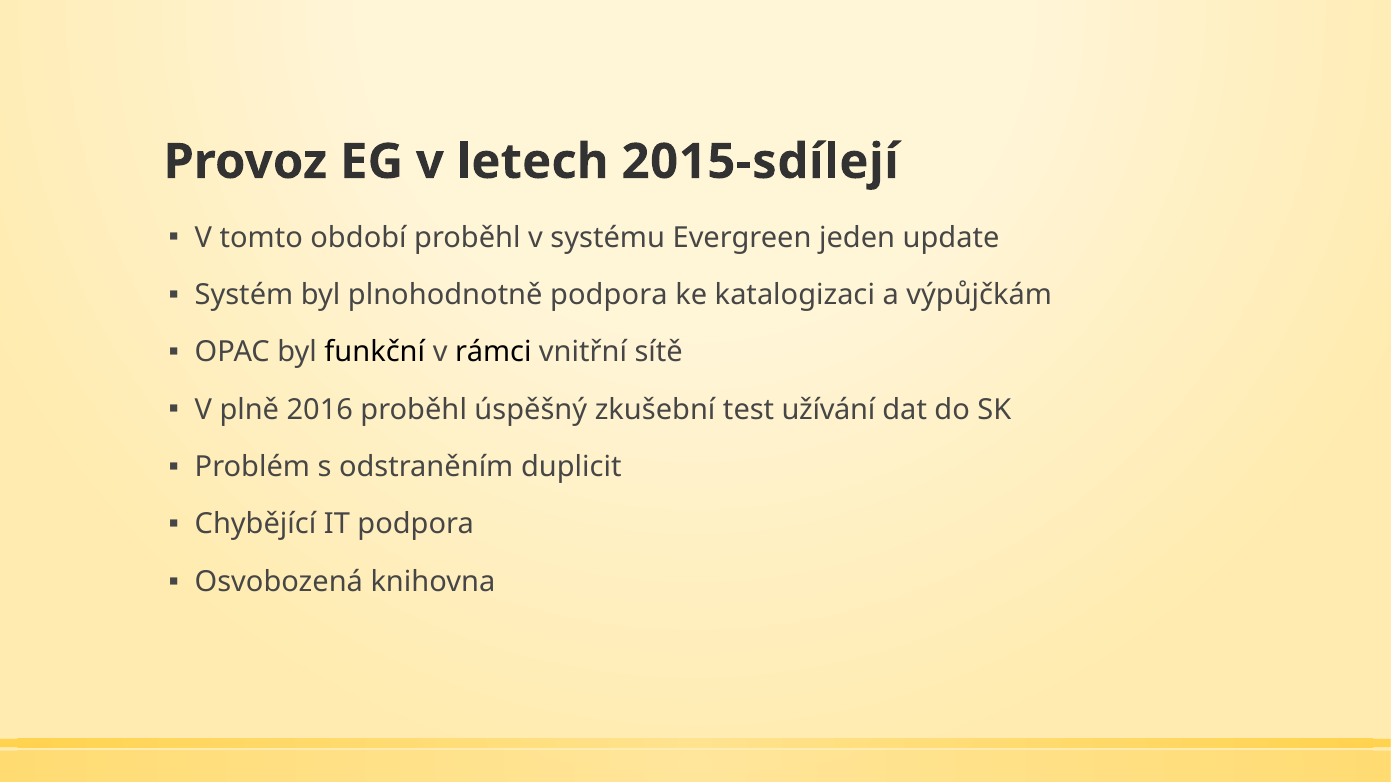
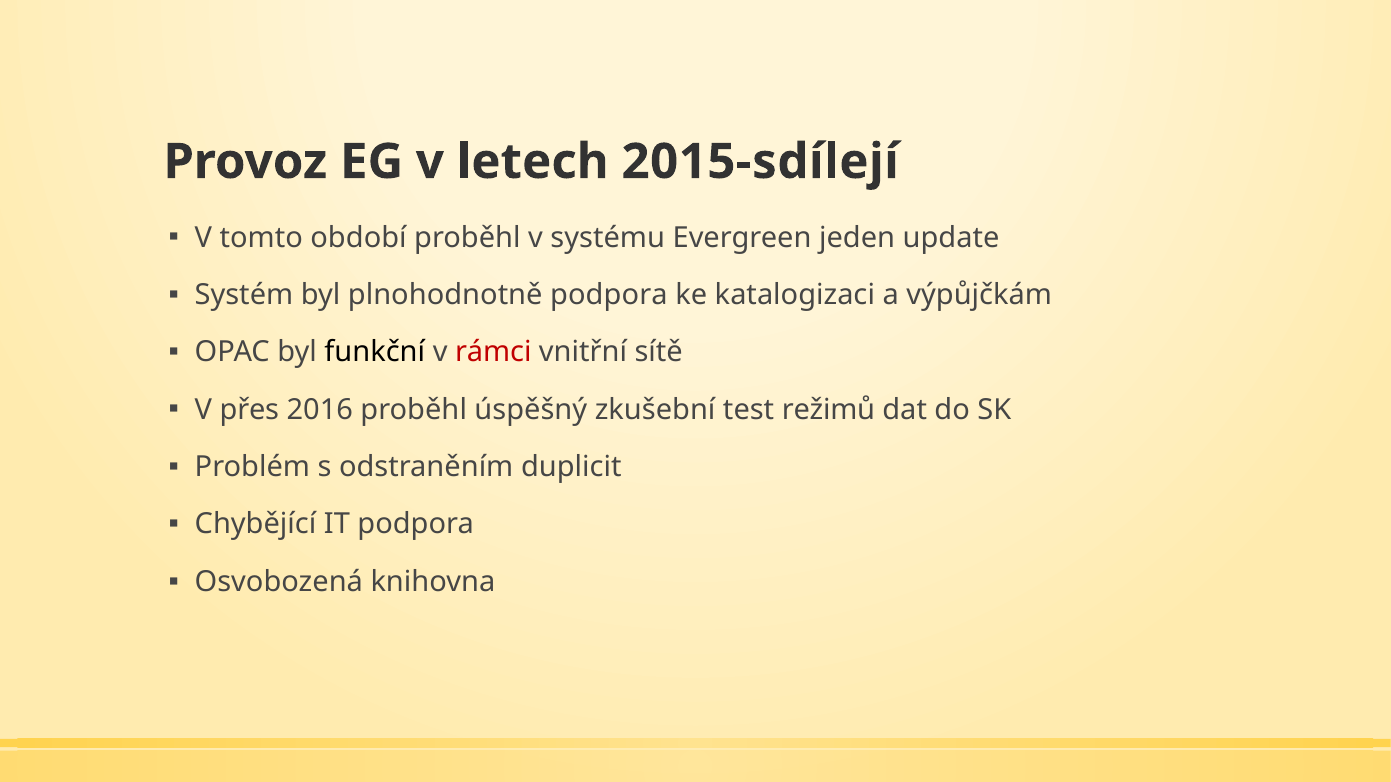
rámci colour: black -> red (493, 352)
plně: plně -> přes (249, 410)
užívání: užívání -> režimů (828, 410)
